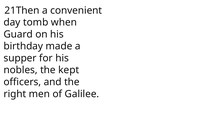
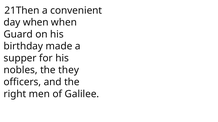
day tomb: tomb -> when (36, 22)
kept: kept -> they (69, 70)
